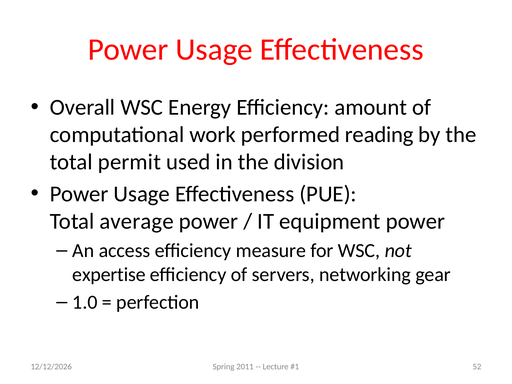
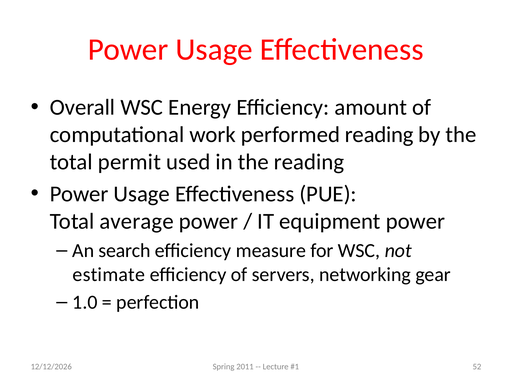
the division: division -> reading (309, 162)
access: access -> search (125, 251)
expertise: expertise -> estimate (109, 275)
